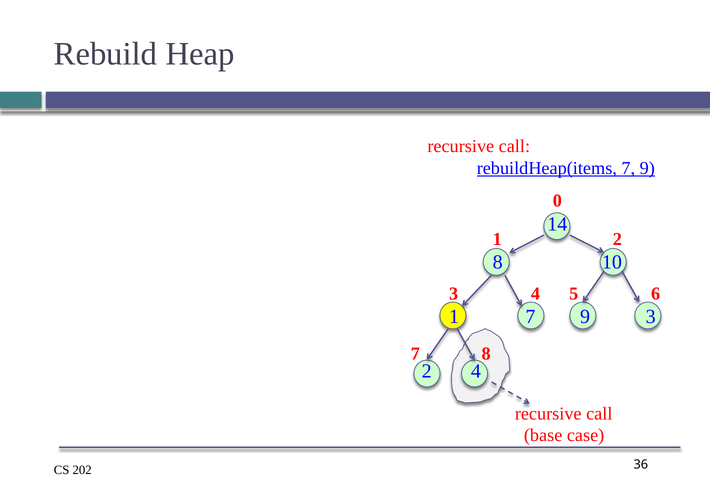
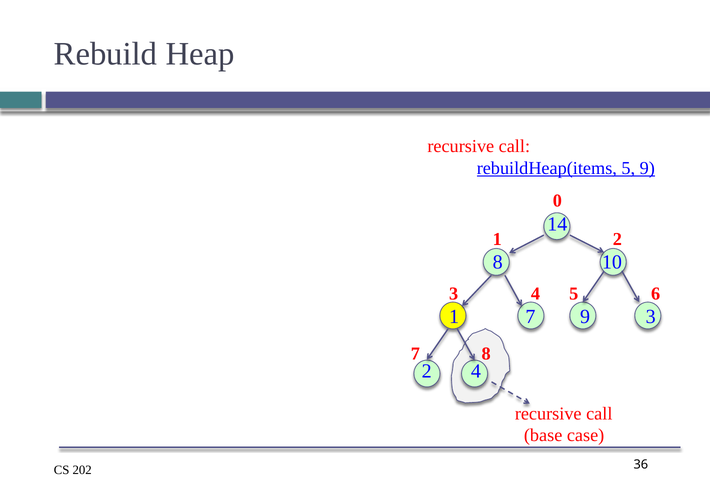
rebuildHeap(items 7: 7 -> 5 (628, 168)
